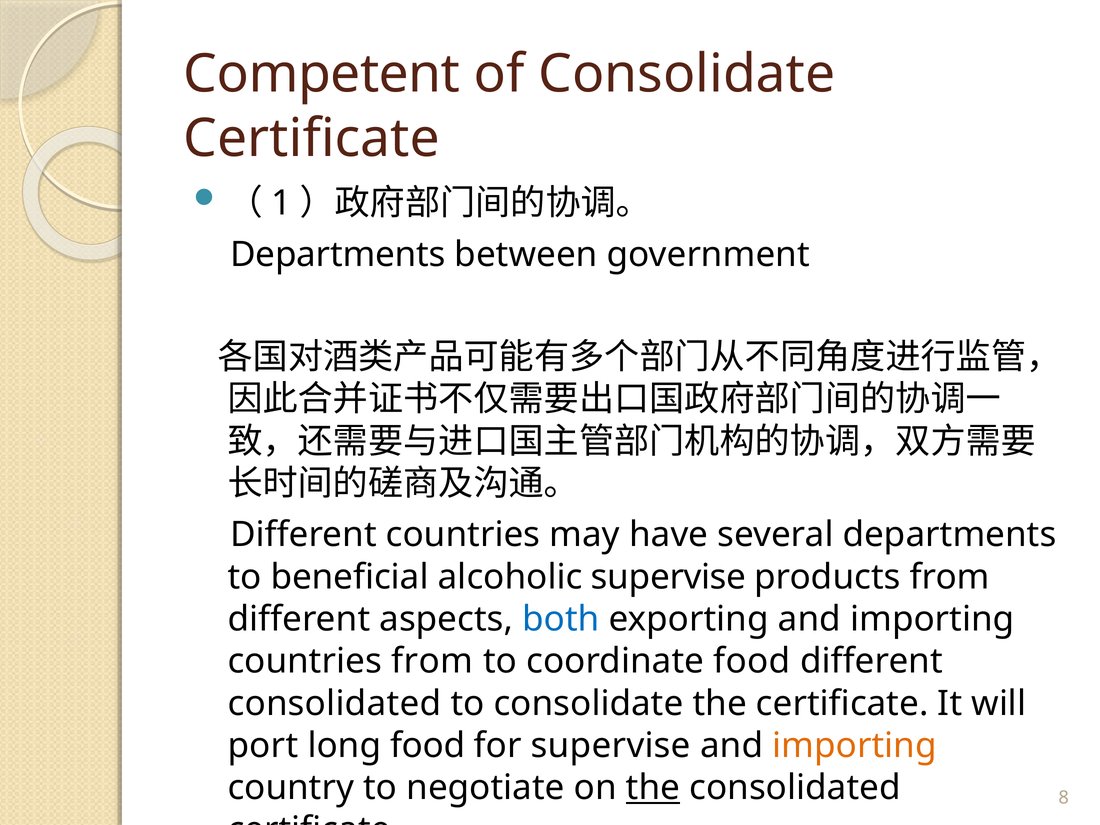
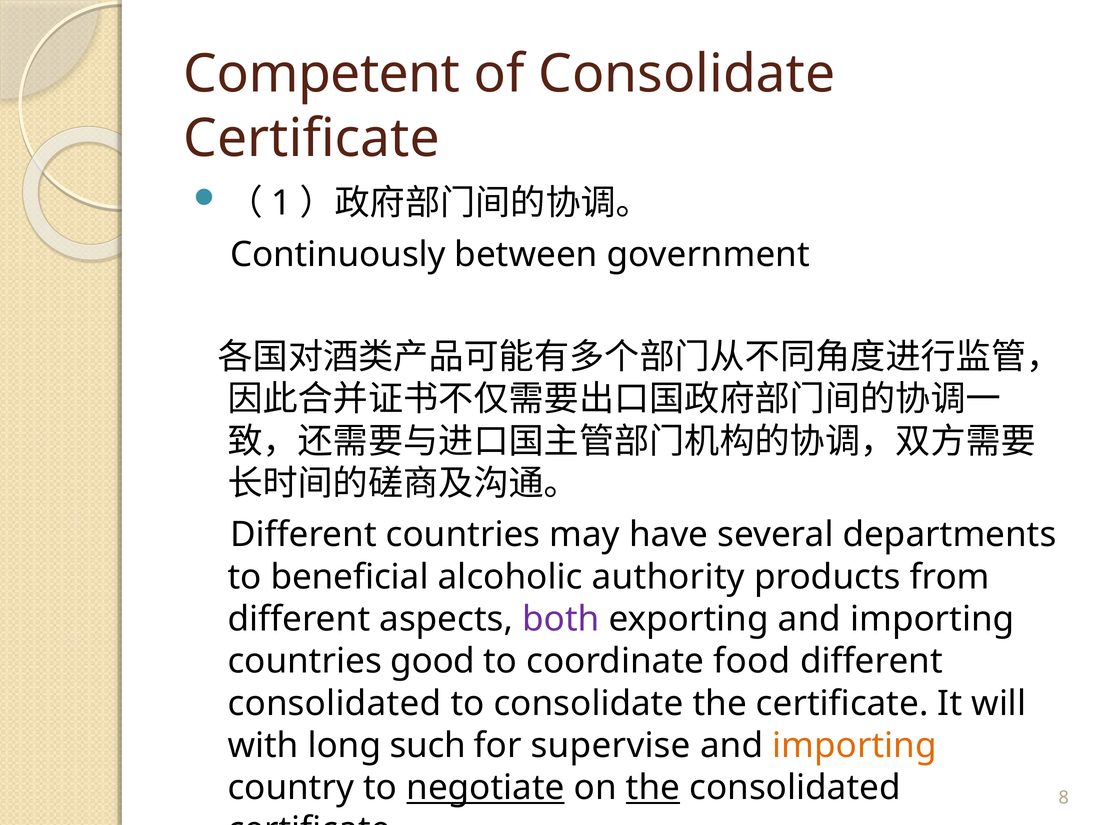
Departments: Departments -> Continuously (338, 255)
alcoholic supervise: supervise -> authority (668, 577)
both colour: blue -> purple (561, 619)
countries from: from -> good (433, 661)
port: port -> with (263, 746)
long food: food -> such (428, 746)
negotiate underline: none -> present (486, 788)
